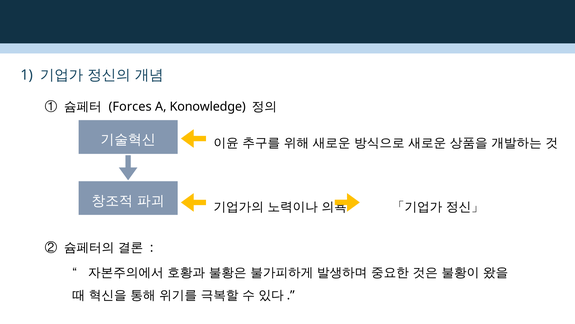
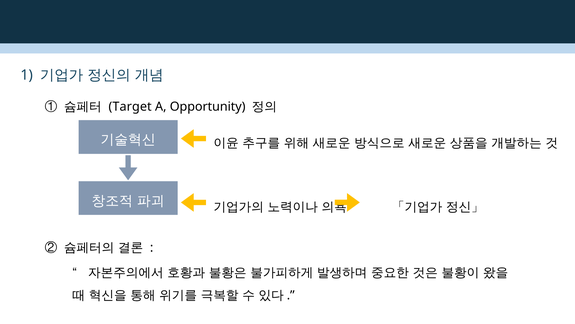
Forces: Forces -> Target (130, 106)
Konowledge: Konowledge -> Opportunity (208, 106)
